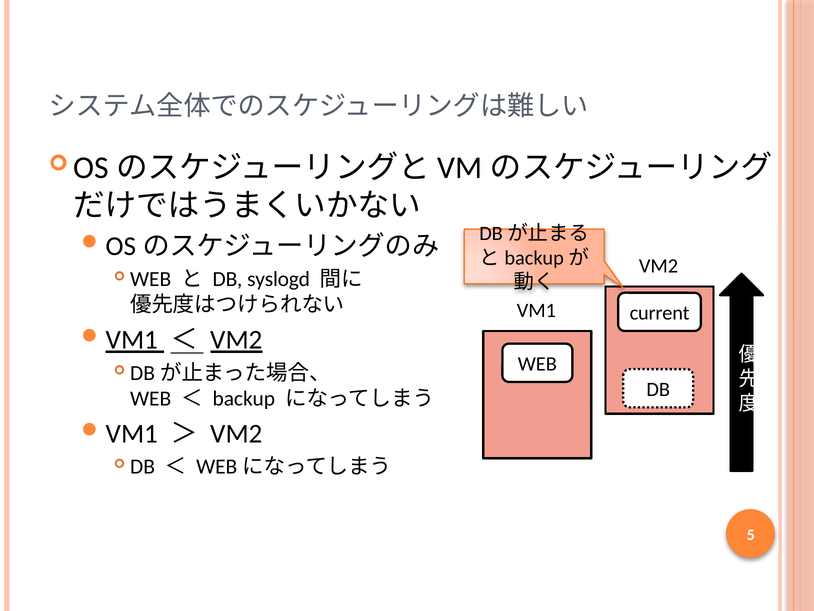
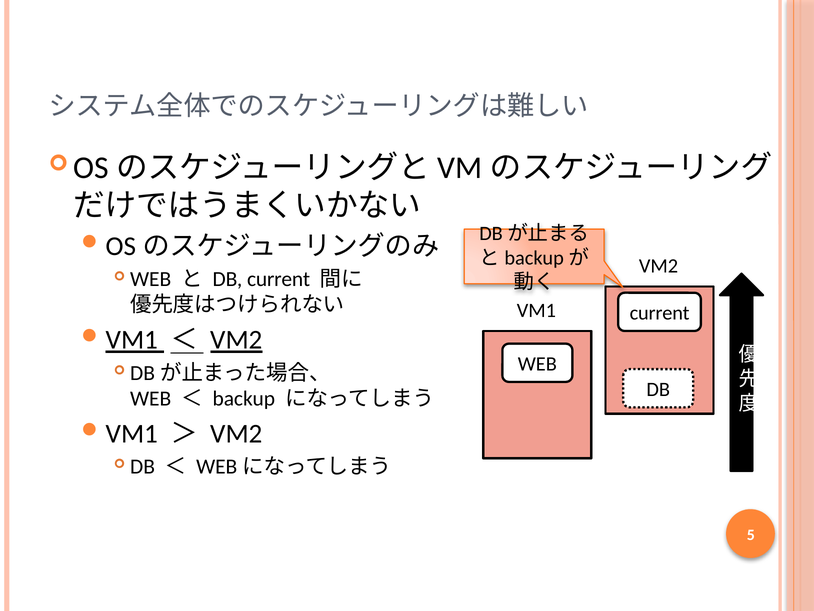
syslogd: syslogd -> current (279, 279)
